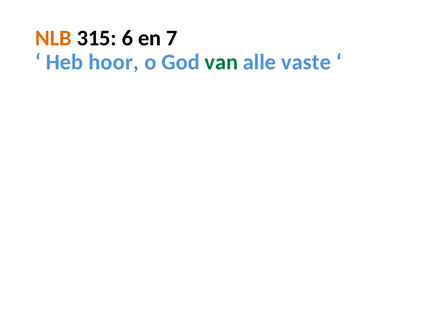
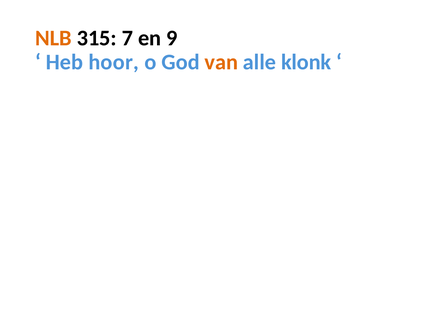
6: 6 -> 7 (127, 38)
7: 7 -> 9 (172, 38)
van colour: green -> orange (221, 62)
vaste: vaste -> klonk (306, 62)
